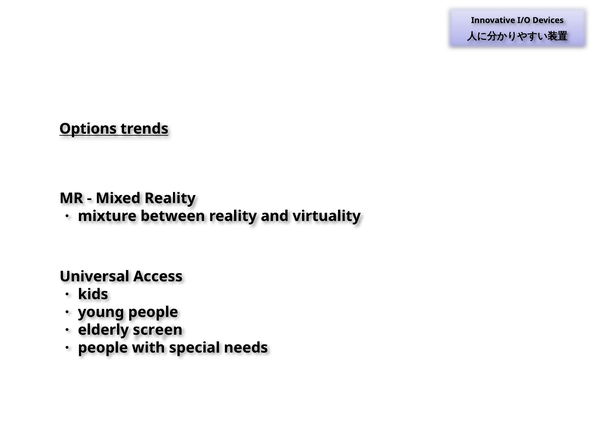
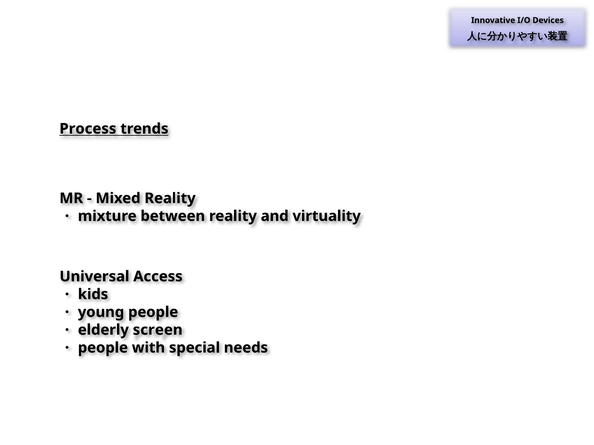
Options: Options -> Process (88, 129)
